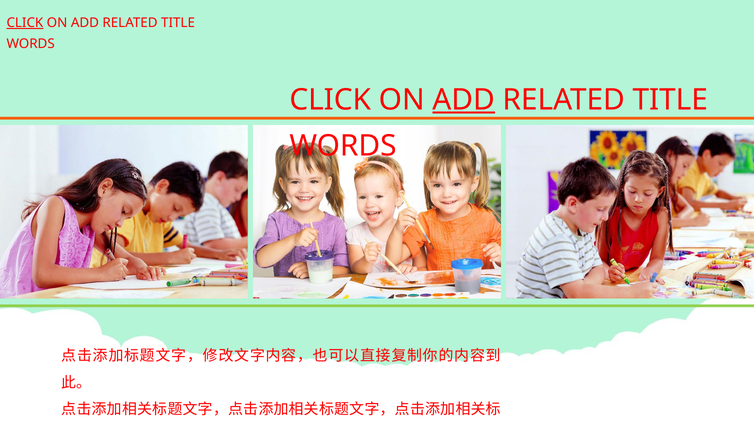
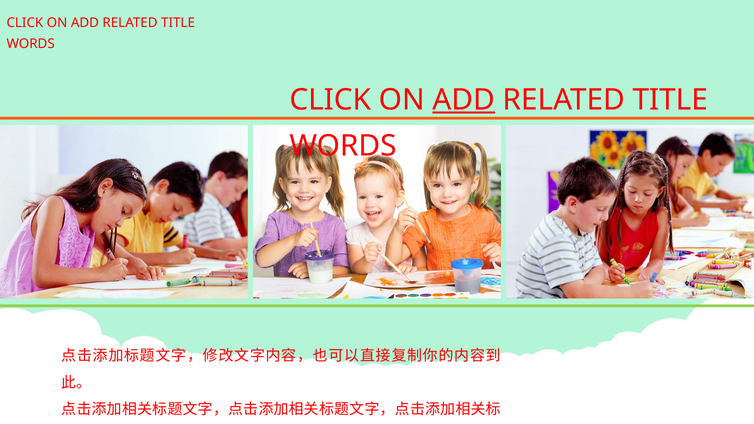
CLICK underline: present -> none (25, 23)
